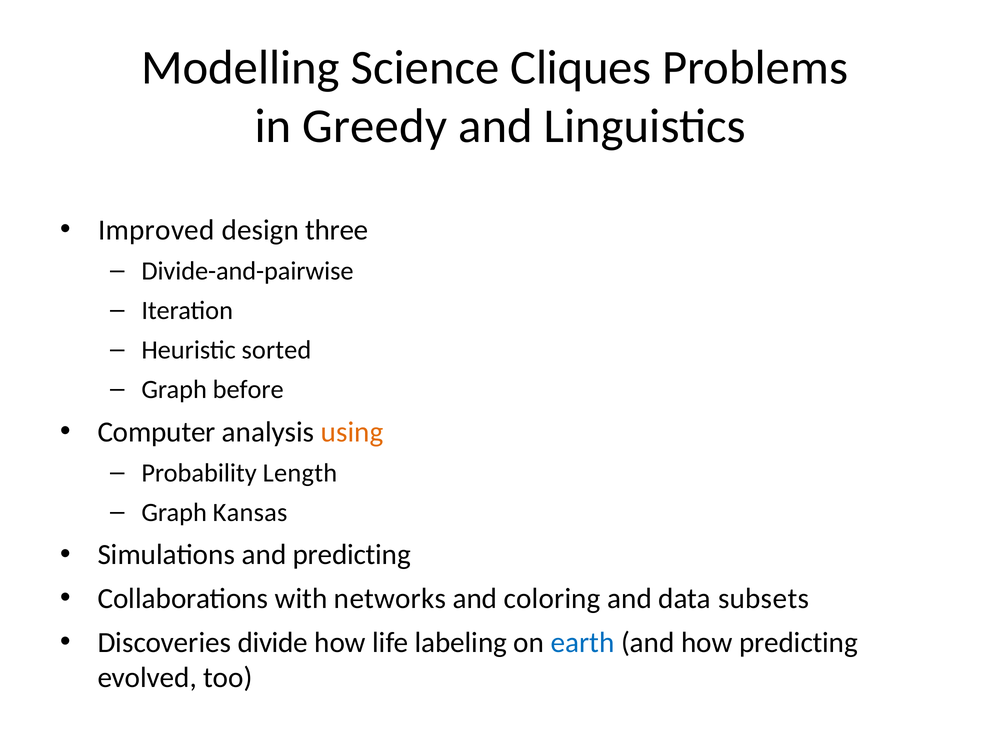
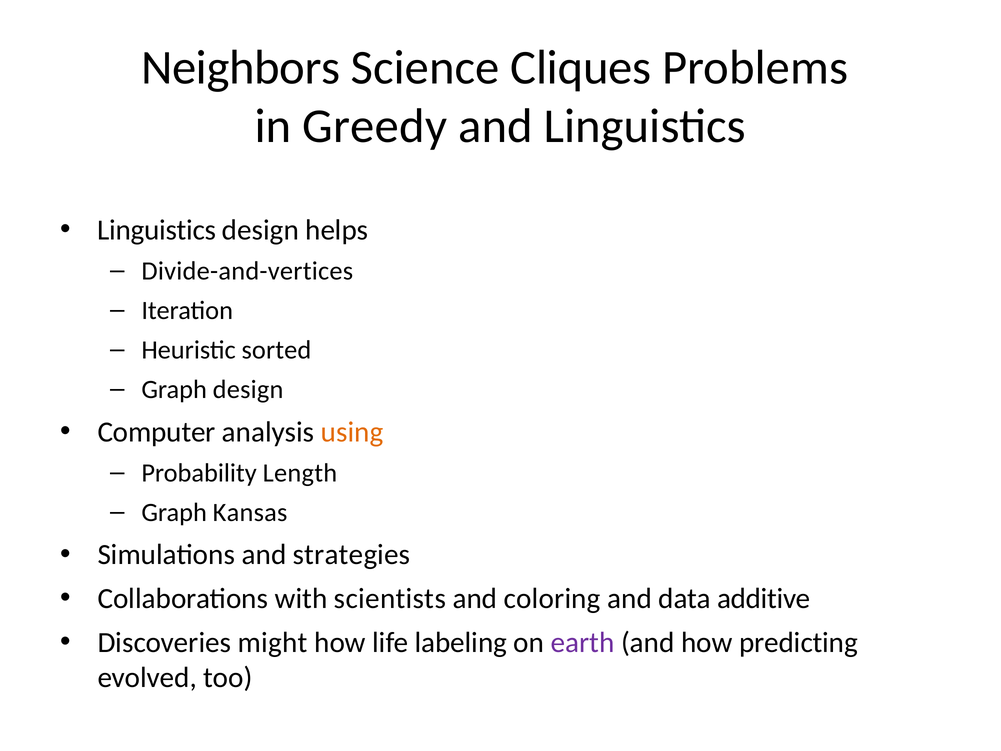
Modelling: Modelling -> Neighbors (241, 68)
Improved: Improved -> Linguistics (157, 230)
three: three -> helps (337, 230)
Divide-and-pairwise: Divide-and-pairwise -> Divide-and-vertices (247, 271)
Graph before: before -> design (248, 389)
and predicting: predicting -> strategies (352, 555)
networks: networks -> scientists (390, 599)
subsets: subsets -> additive (764, 599)
divide: divide -> might (273, 643)
earth colour: blue -> purple (583, 643)
